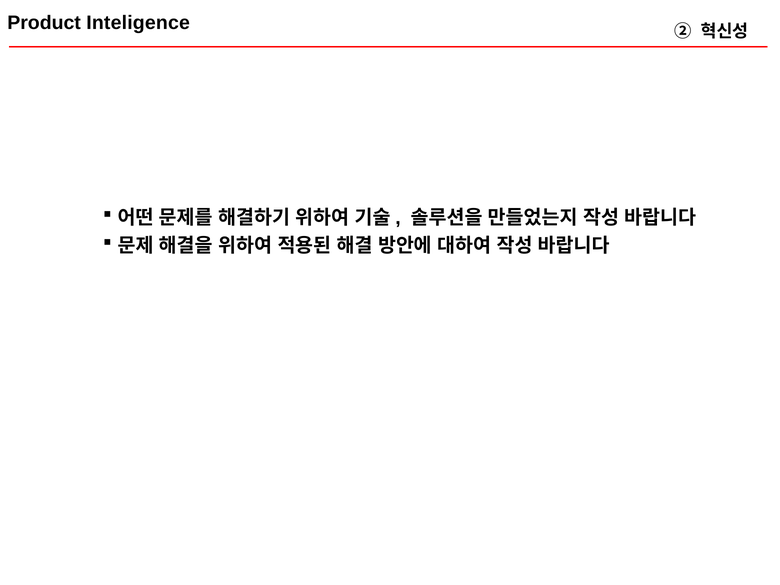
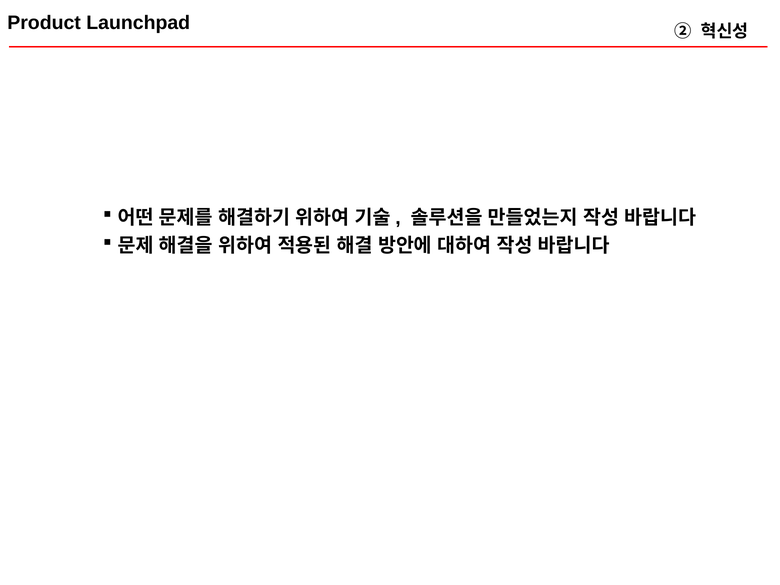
Inteligence: Inteligence -> Launchpad (138, 23)
